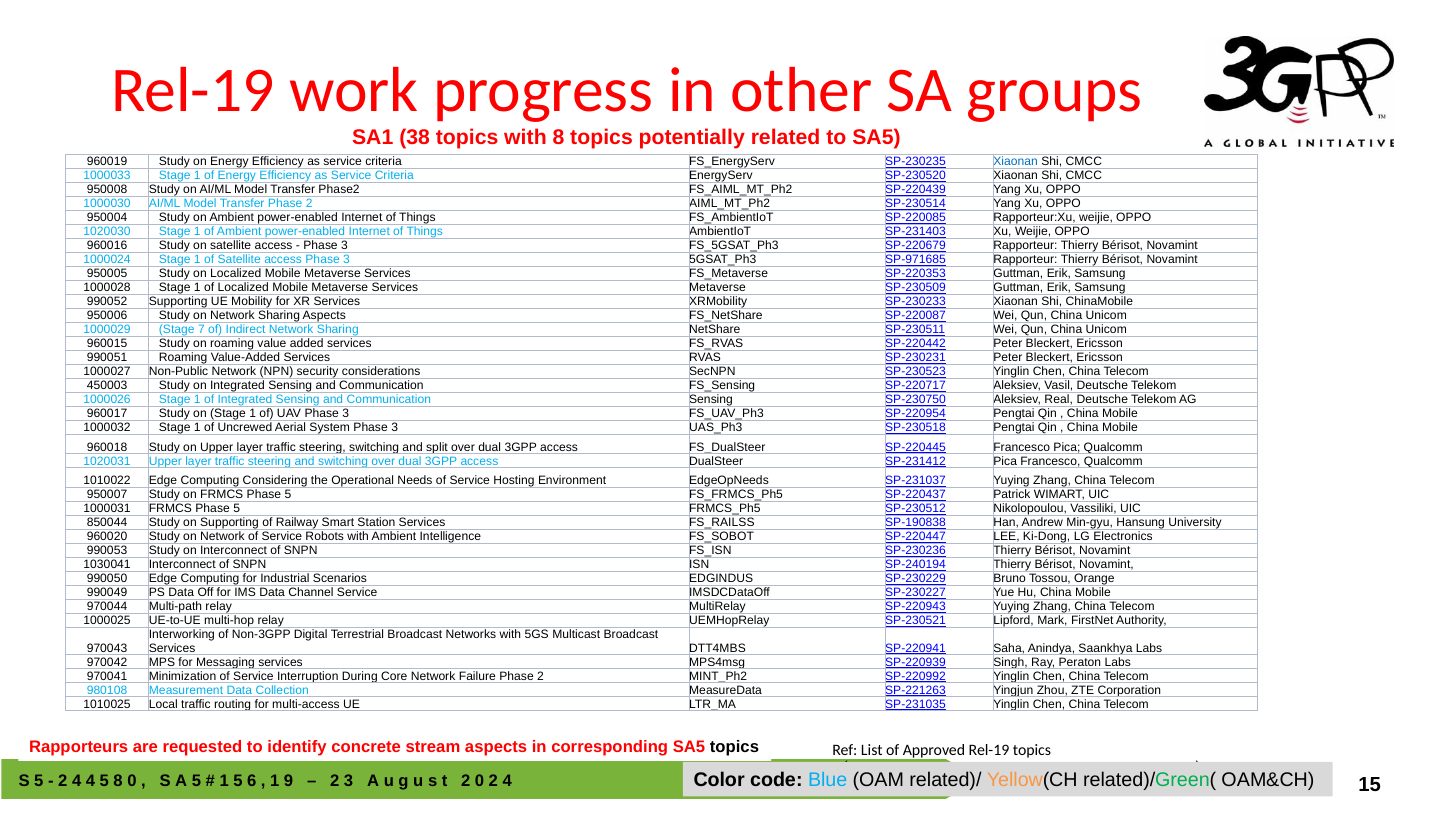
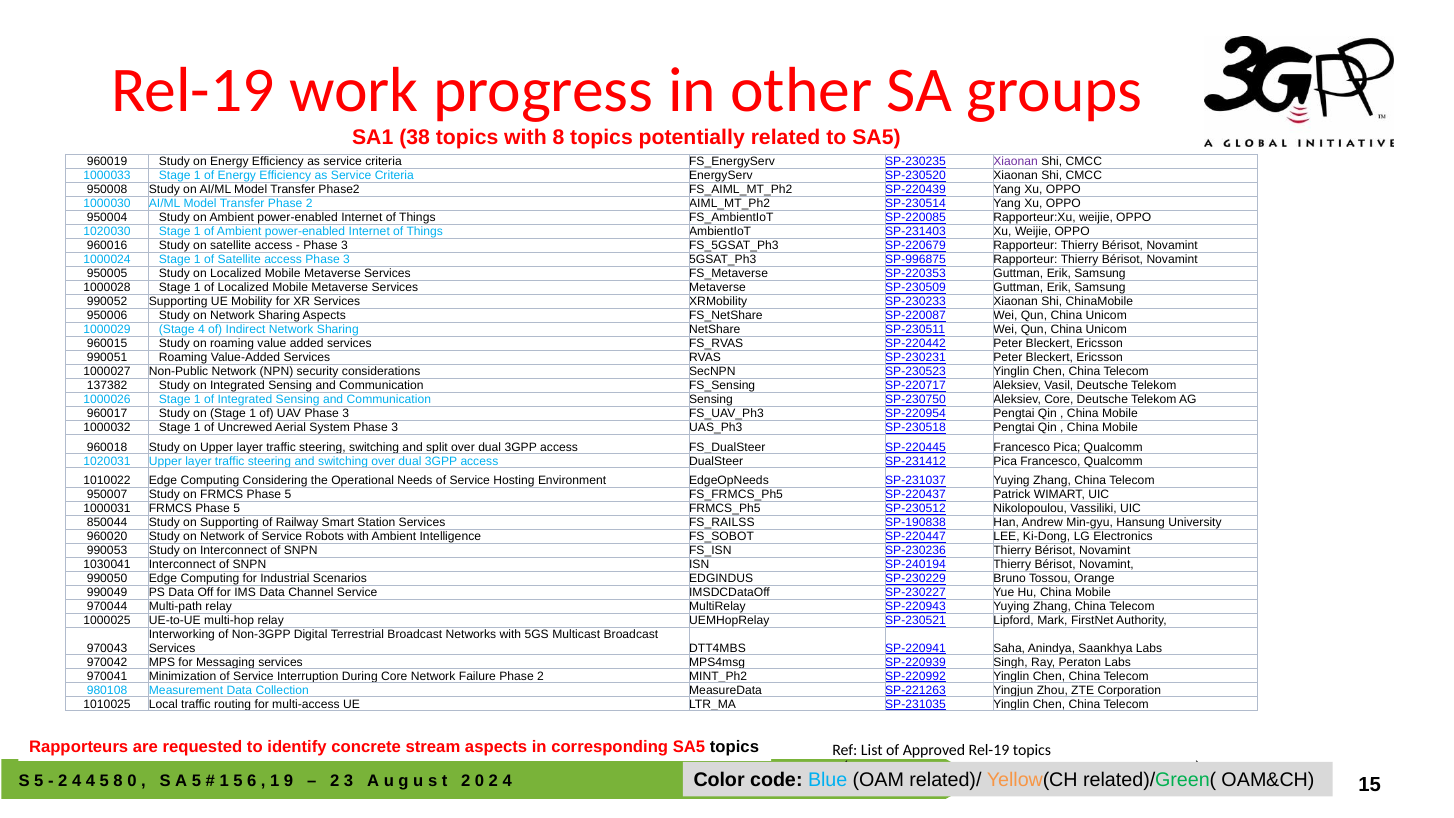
Xiaonan colour: blue -> purple (1016, 162)
SP-971685: SP-971685 -> SP-996875 (915, 260)
Stage 7: 7 -> 4 (201, 330)
450003: 450003 -> 137382 (107, 385)
Aleksiev Real: Real -> Core (1059, 399)
